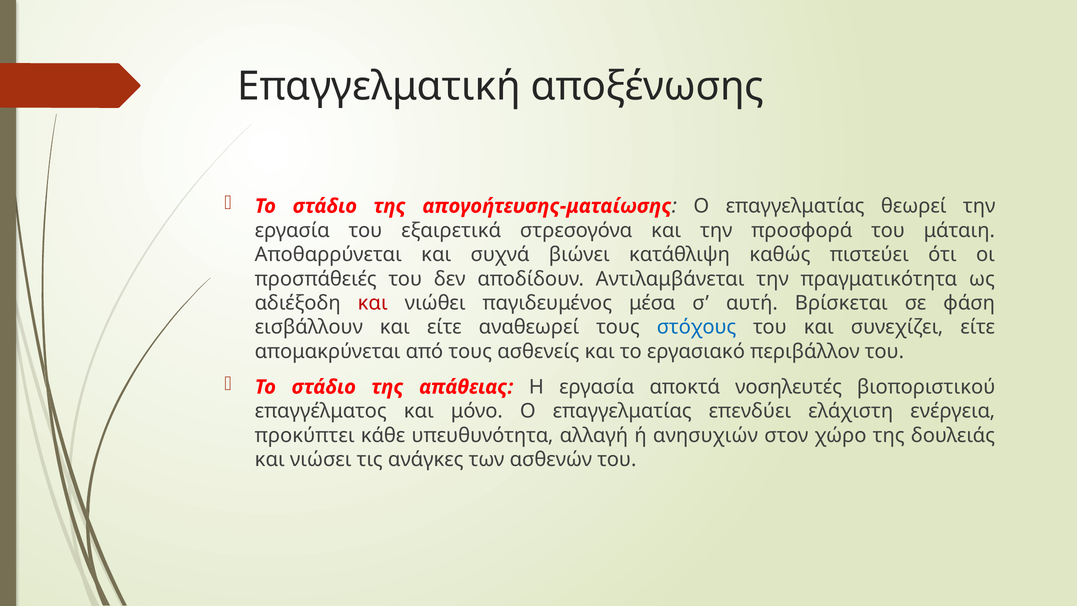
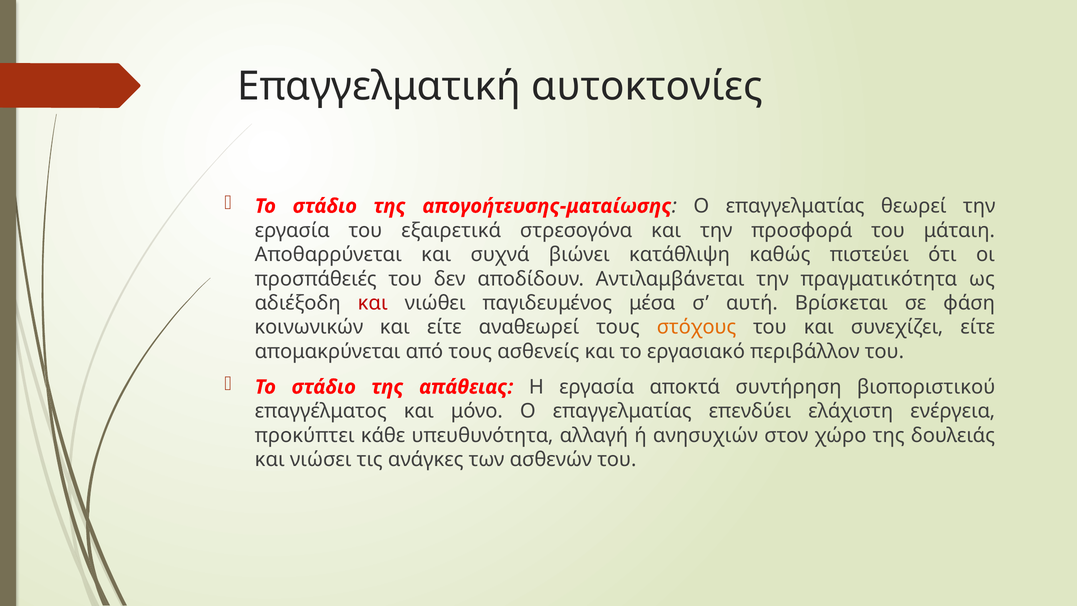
αποξένωσης: αποξένωσης -> αυτοκτονίες (647, 86)
εισβάλλουν: εισβάλλουν -> κοινωνικών (309, 327)
στόχους colour: blue -> orange (697, 327)
νοσηλευτές: νοσηλευτές -> συντήρηση (788, 387)
